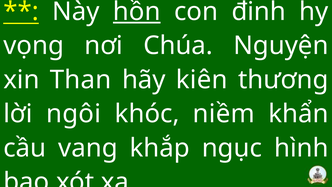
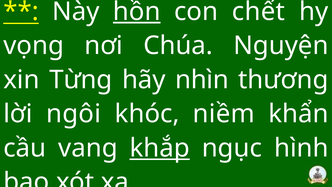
đinh: đinh -> chết (259, 12)
Than: Than -> Từng (81, 80)
kiên: kiên -> nhìn (202, 80)
khắp underline: none -> present (160, 148)
